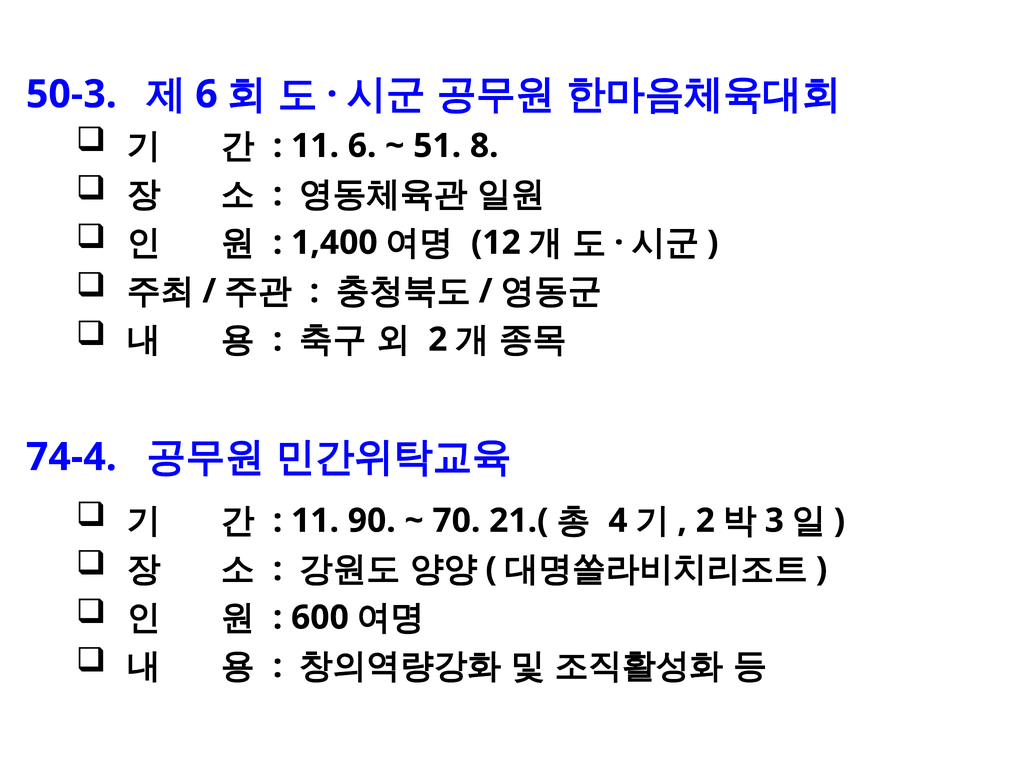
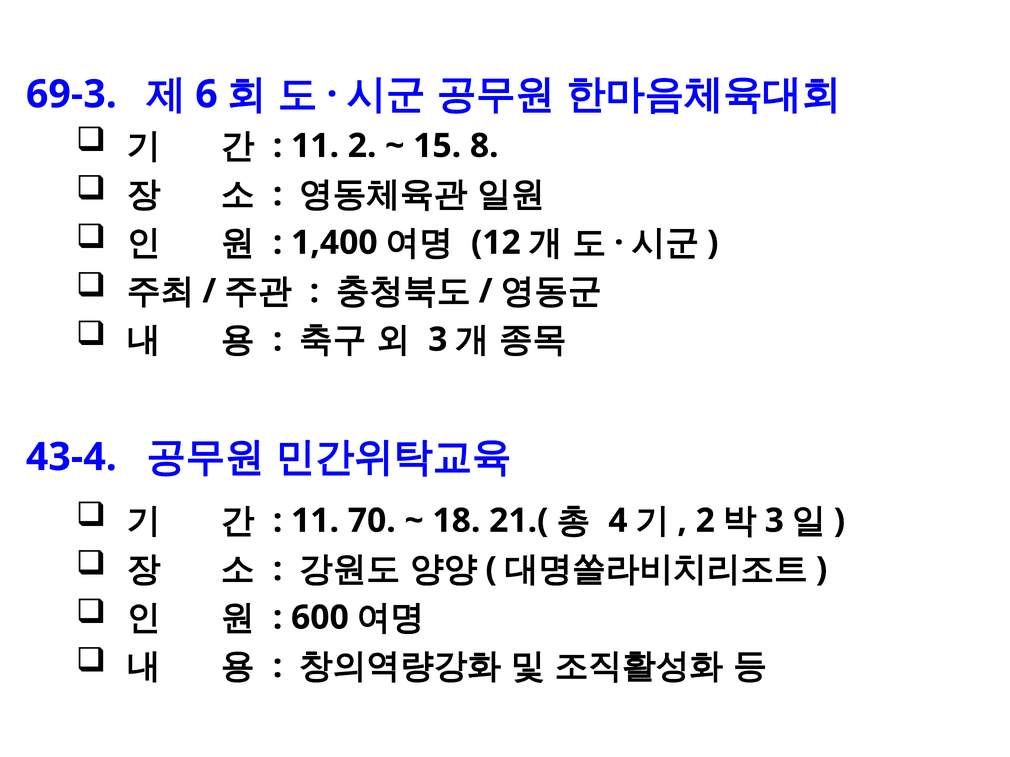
50-3: 50-3 -> 69-3 (71, 94)
11 6: 6 -> 2 (362, 146)
51: 51 -> 15 (437, 146)
2: 2 -> 3 (438, 340)
74-4: 74-4 -> 43-4 (71, 457)
90: 90 -> 70 (372, 521)
70: 70 -> 18 (456, 521)
